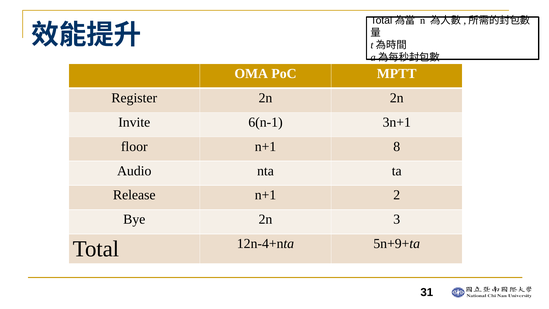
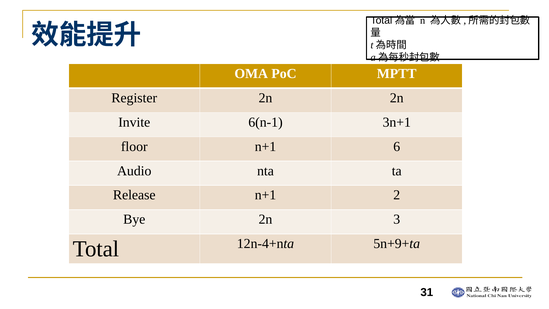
8: 8 -> 6 (397, 146)
